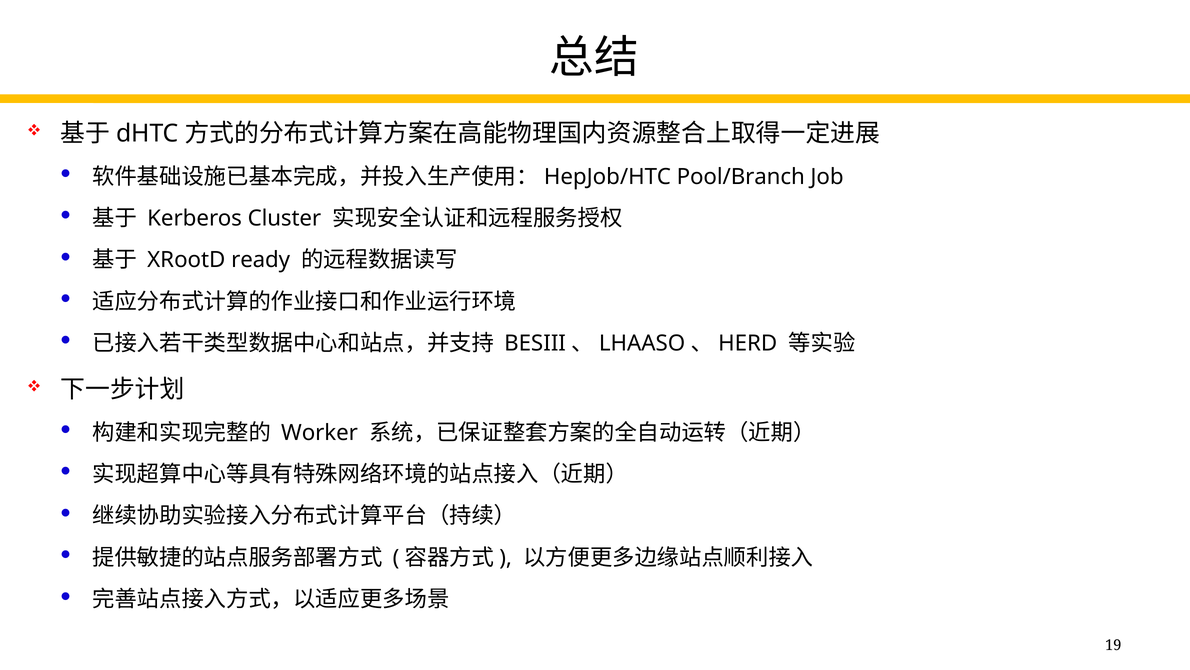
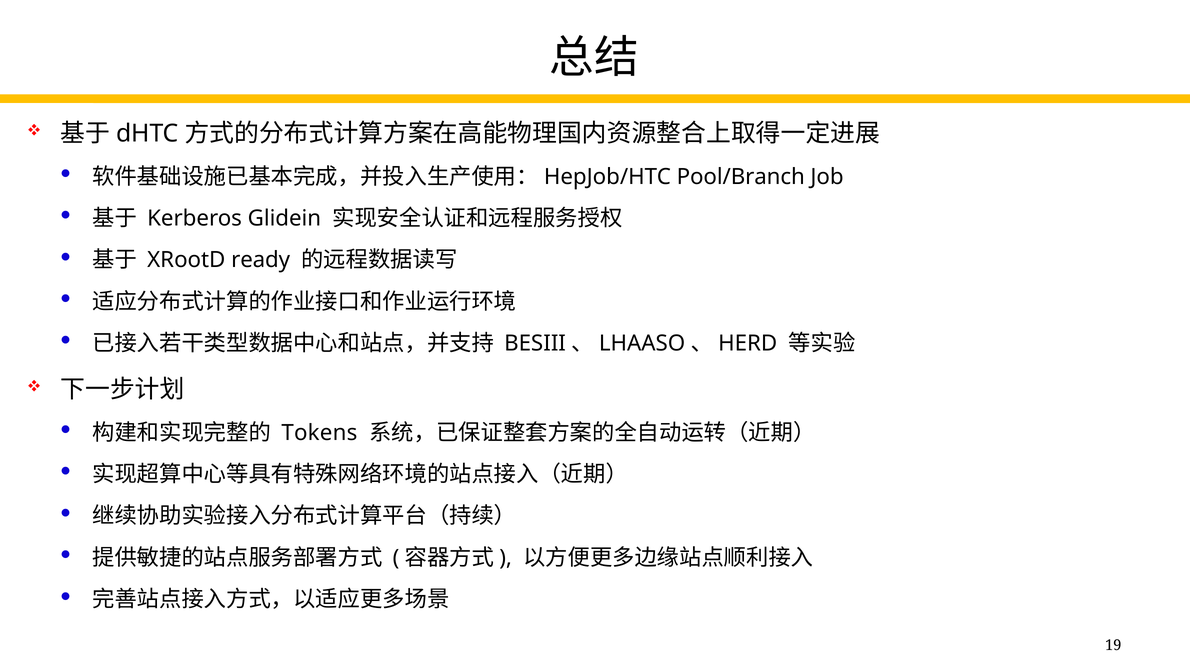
Cluster: Cluster -> Glidein (284, 218)
Worker: Worker -> Tokens (319, 432)
